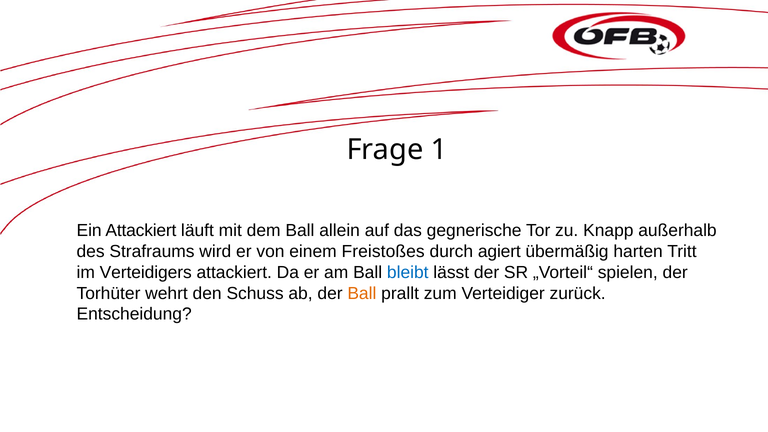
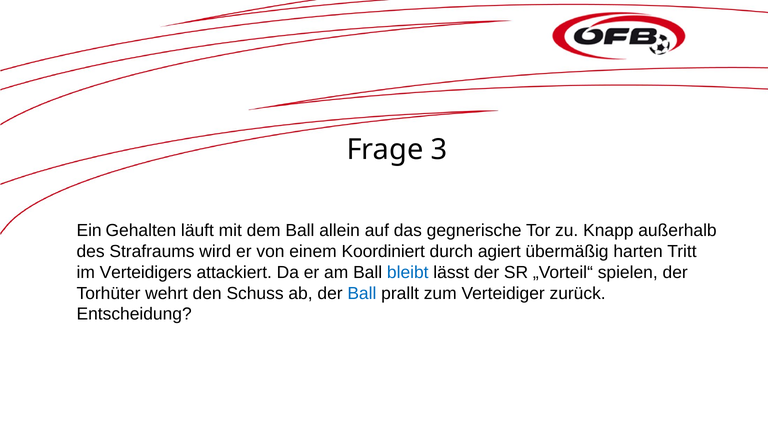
1: 1 -> 3 (439, 150)
Ein Attackiert: Attackiert -> Gehalten (141, 231)
Freistoßes: Freistoßes -> Koordiniert (383, 252)
Ball colour: orange -> blue (362, 293)
